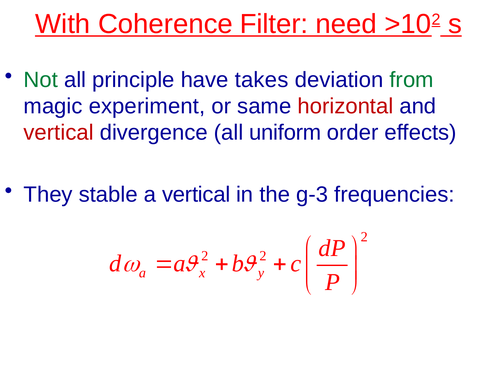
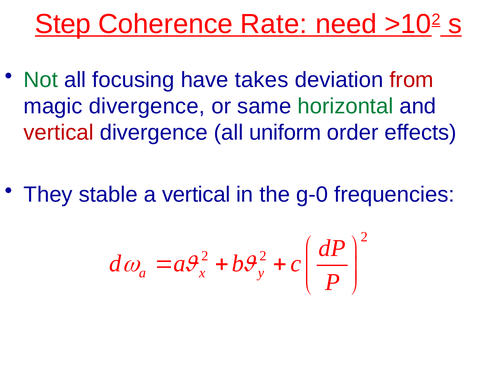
With: With -> Step (63, 24)
Filter: Filter -> Rate (274, 24)
principle: principle -> focusing (133, 80)
from colour: green -> red (412, 80)
magic experiment: experiment -> divergence (147, 106)
horizontal colour: red -> green (345, 106)
g-3: g-3 -> g-0 (312, 195)
